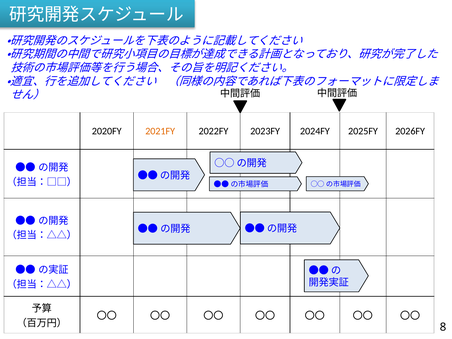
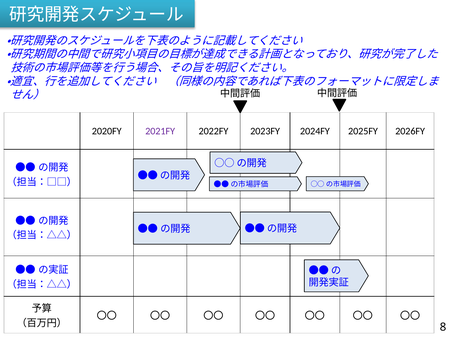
2021FY colour: orange -> purple (160, 131)
